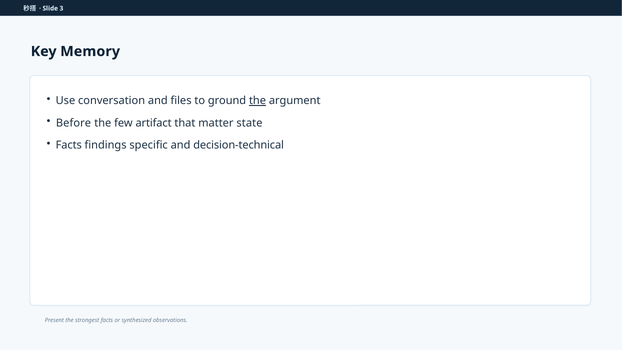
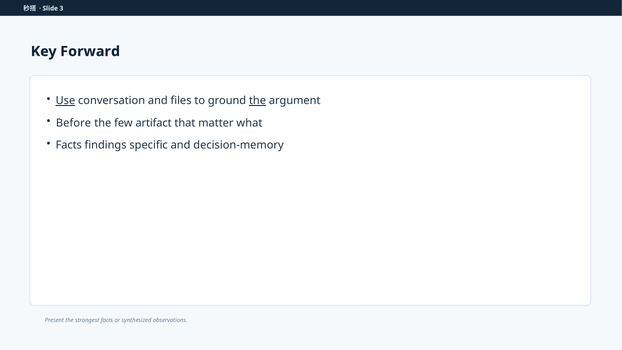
Memory: Memory -> Forward (90, 51)
Use underline: none -> present (65, 101)
state: state -> what (249, 123)
decision-technical: decision-technical -> decision-memory (239, 145)
